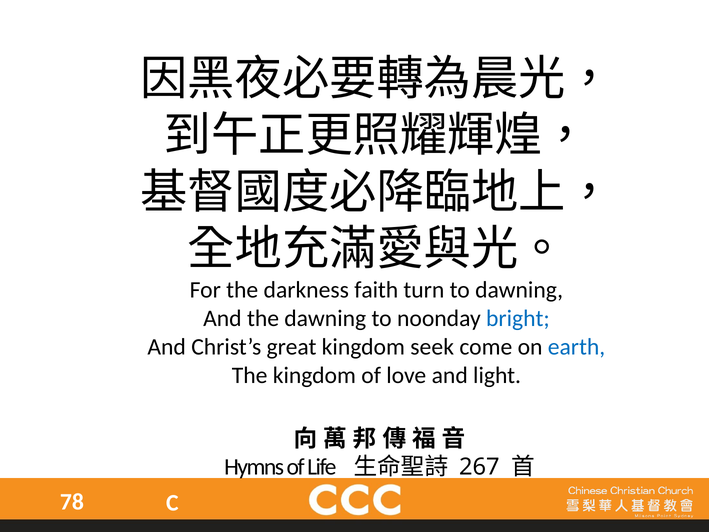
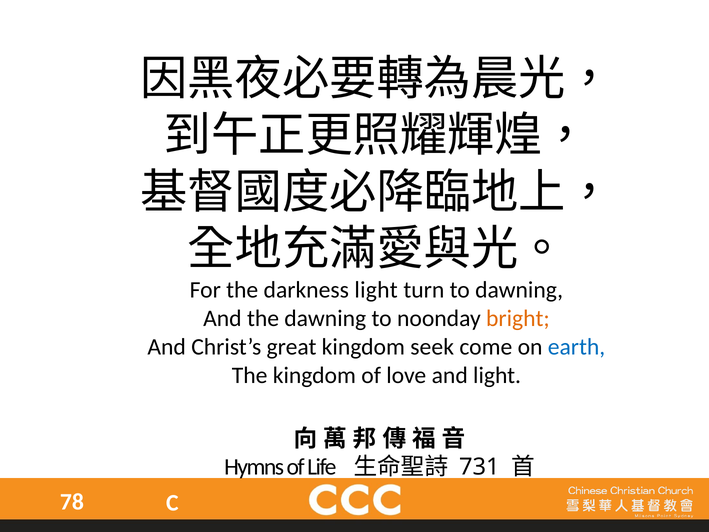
darkness faith: faith -> light (376, 290)
bright colour: blue -> orange (518, 318)
267: 267 -> 731 (479, 467)
